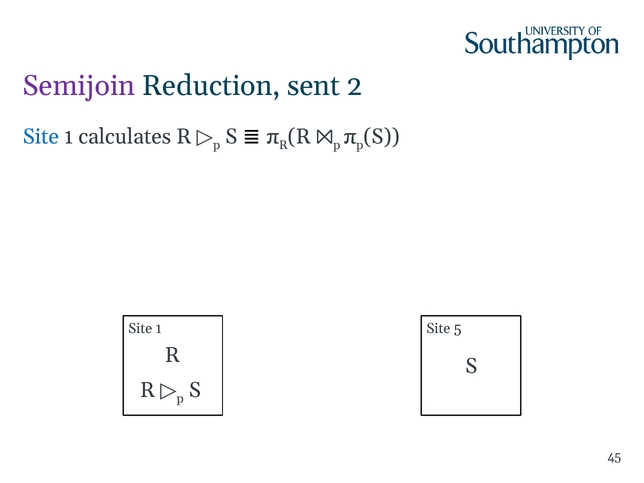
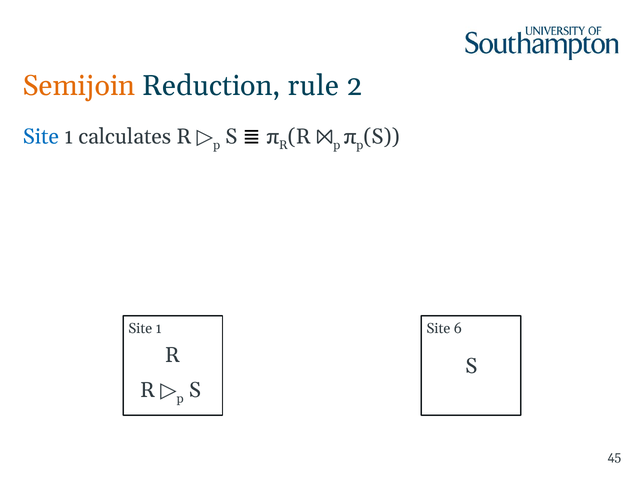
Semijoin colour: purple -> orange (79, 86)
sent: sent -> rule (313, 86)
5: 5 -> 6 (458, 329)
